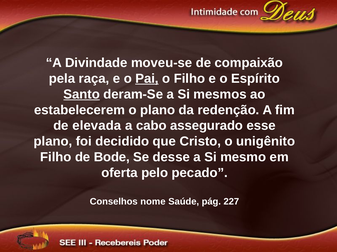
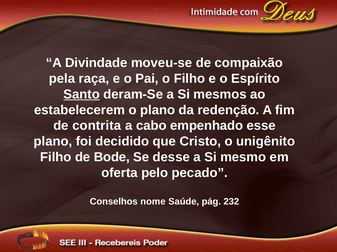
Pai underline: present -> none (147, 79)
elevada: elevada -> contrita (97, 126)
assegurado: assegurado -> empenhado (207, 126)
227: 227 -> 232 (231, 202)
